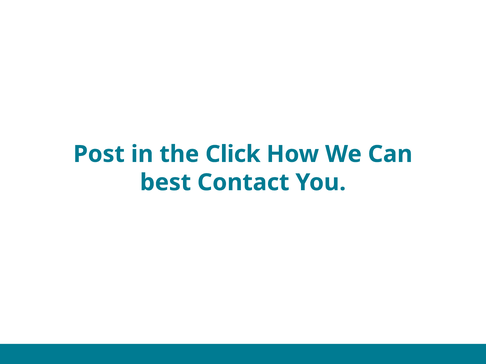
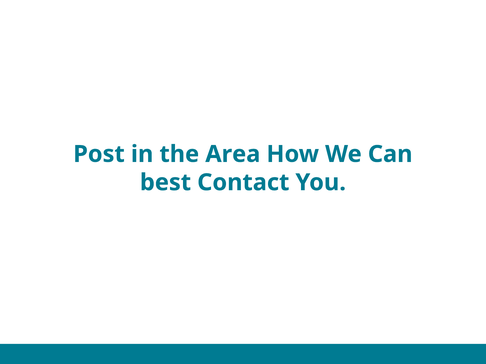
Click: Click -> Area (233, 154)
